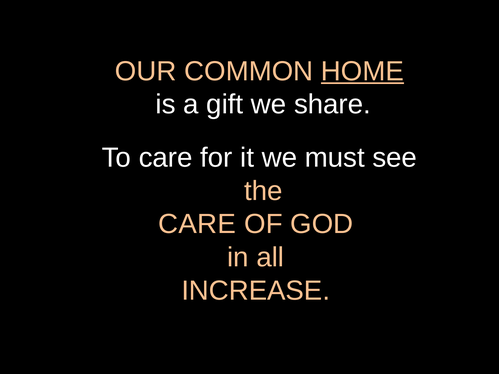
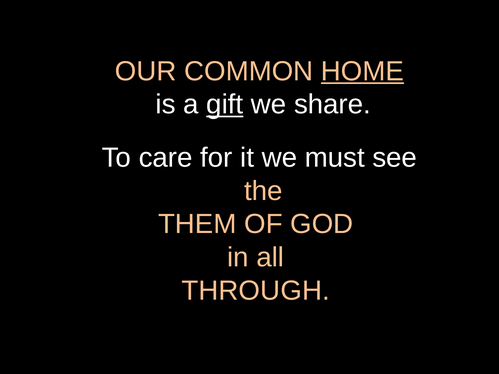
gift underline: none -> present (225, 105)
CARE: CARE -> THEM (197, 224)
INCREASE: INCREASE -> THROUGH (256, 291)
